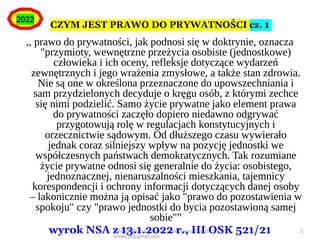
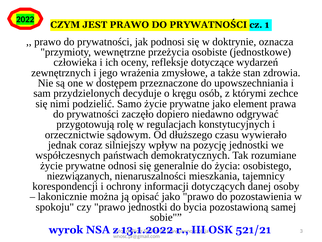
określona: określona -> dostępem (117, 83)
jednoznacznej: jednoznacznej -> niezwiązanych (79, 176)
